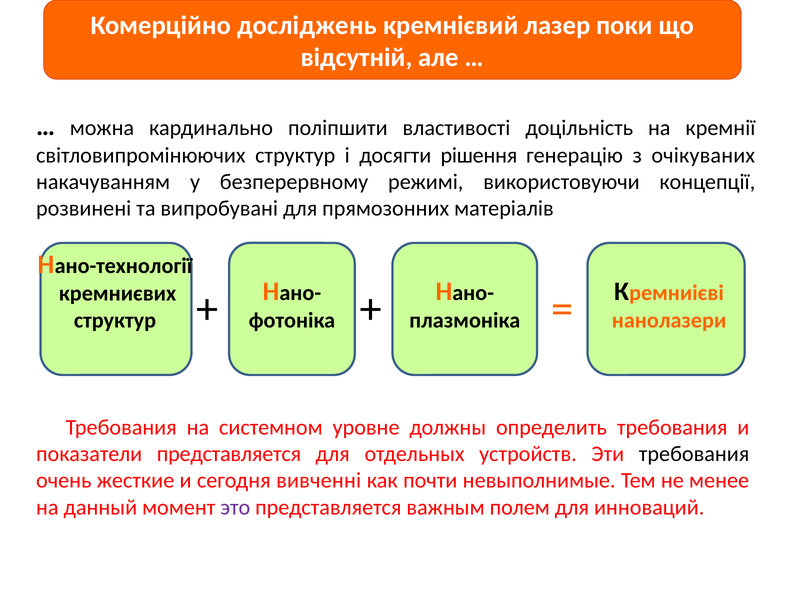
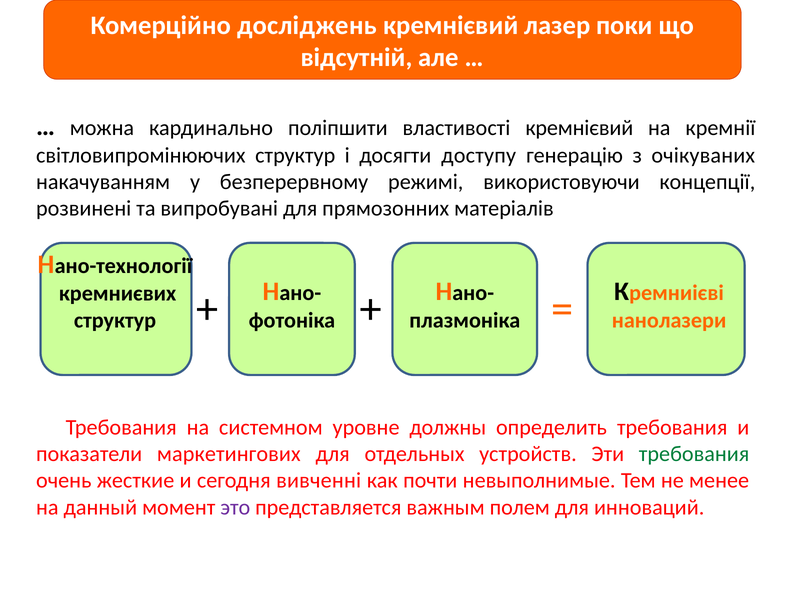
властивості доцільність: доцільність -> кремнієвий (579, 128)
рішення: рішення -> доступу (479, 155)
показатели представляется: представляется -> маркетингових (229, 454)
требования colour: black -> green (694, 454)
